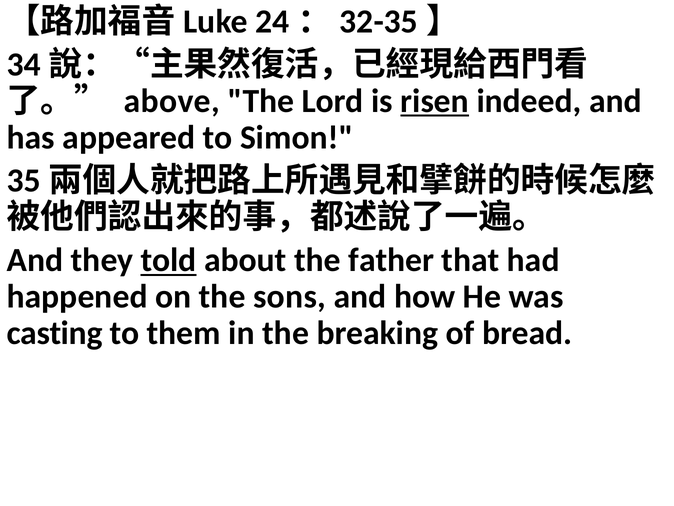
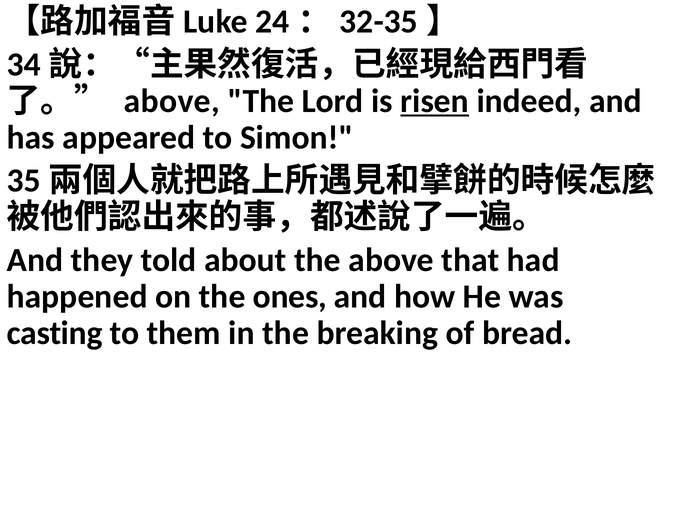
told underline: present -> none (169, 260)
the father: father -> above (391, 260)
sons: sons -> ones (290, 296)
